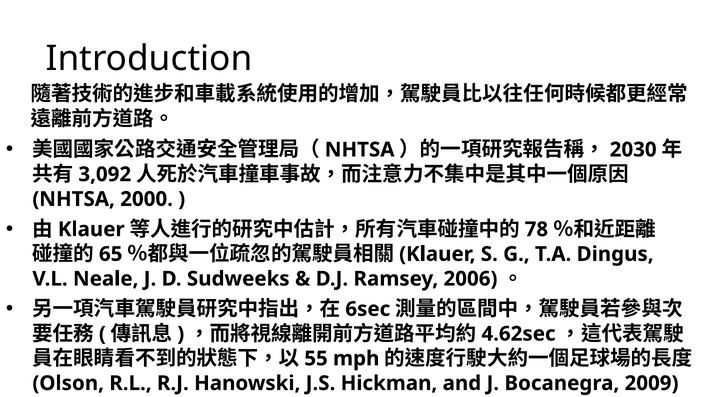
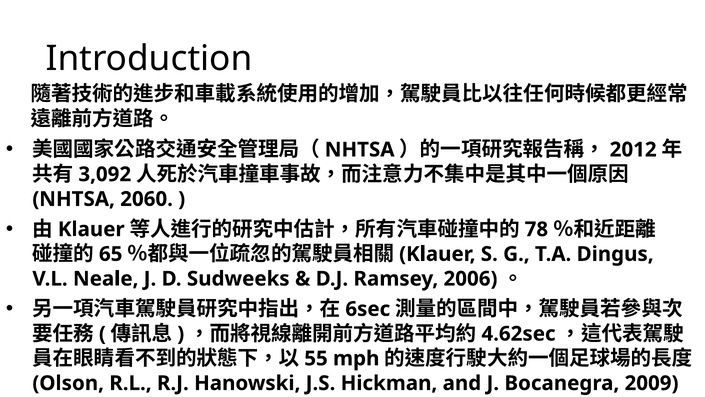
2030: 2030 -> 2012 (633, 150)
2000: 2000 -> 2060 (147, 199)
